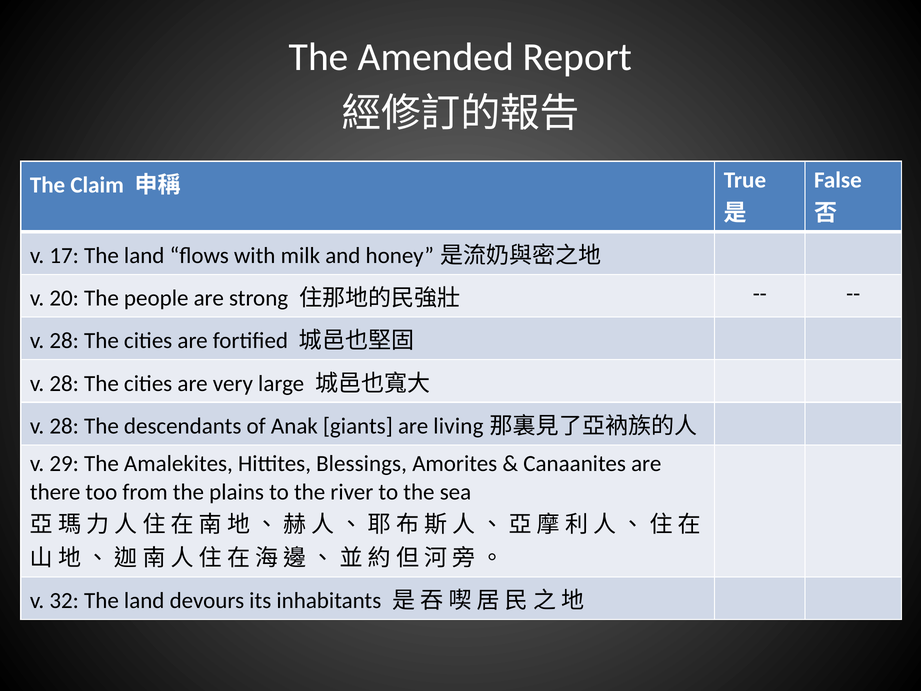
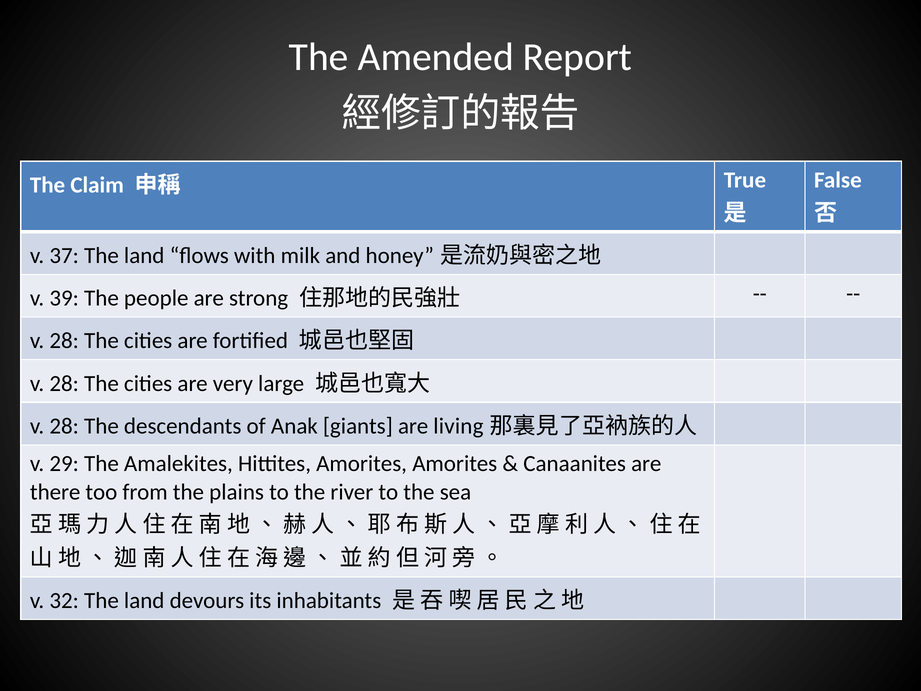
17: 17 -> 37 (64, 256)
20: 20 -> 39 (64, 298)
Hittites Blessings: Blessings -> Amorites (362, 464)
